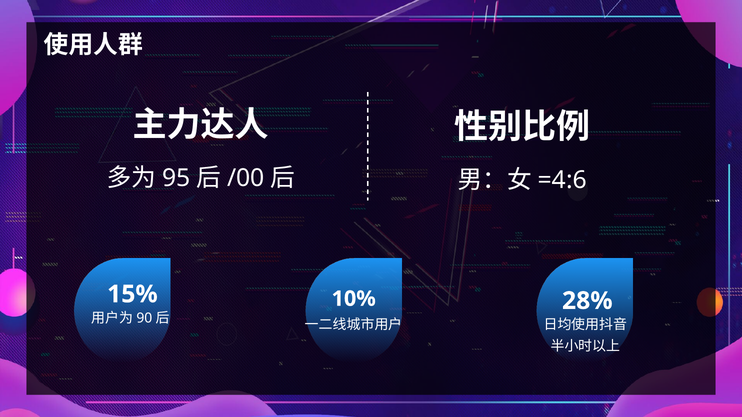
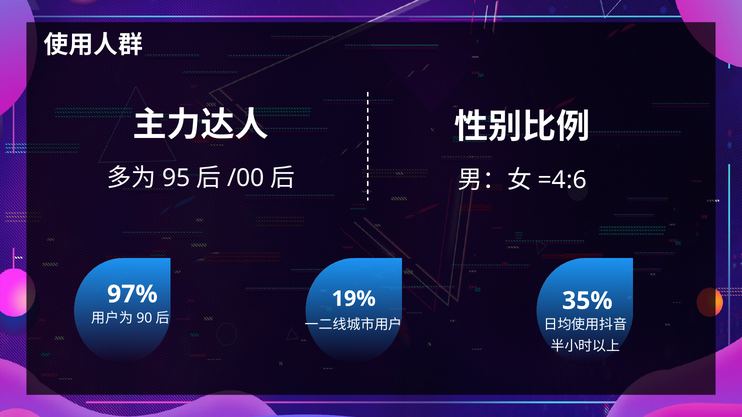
15%: 15% -> 97% (132, 294)
10%: 10% -> 19% (354, 299)
28%: 28% -> 35% (587, 301)
